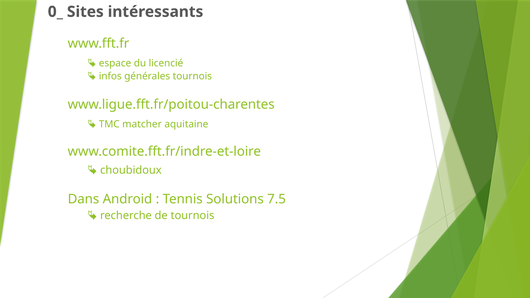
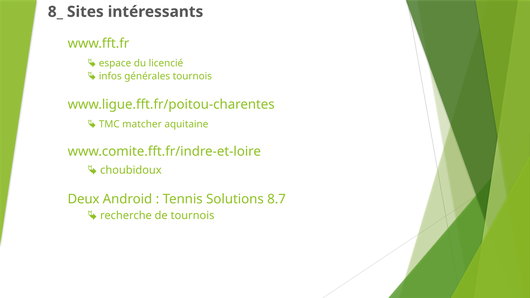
0_: 0_ -> 8_ (55, 12)
Dans: Dans -> Deux (84, 199)
7.5: 7.5 -> 8.7 (277, 199)
